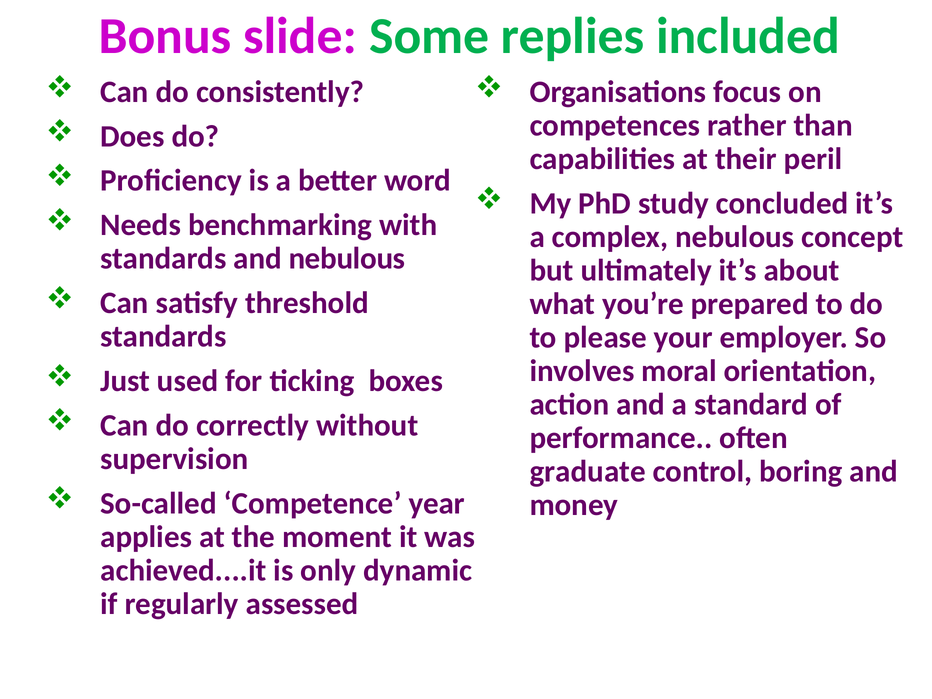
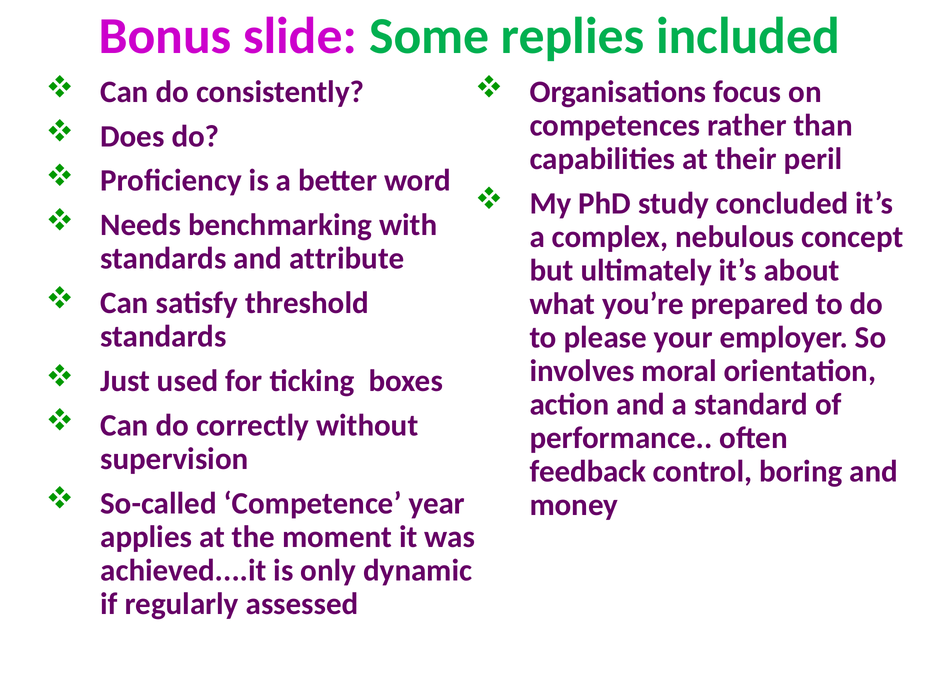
and nebulous: nebulous -> attribute (347, 259)
graduate: graduate -> feedback (588, 472)
